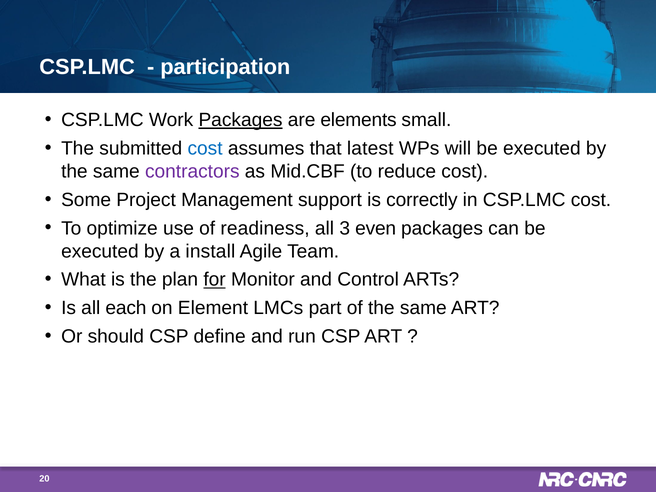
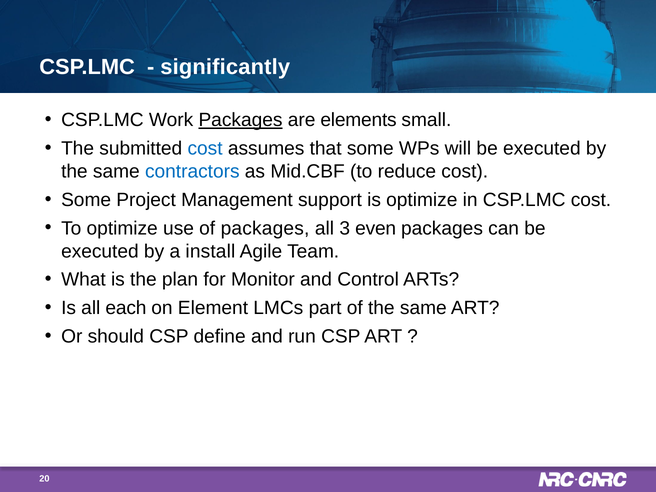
participation: participation -> significantly (225, 67)
that latest: latest -> some (370, 148)
contractors colour: purple -> blue (192, 171)
is correctly: correctly -> optimize (422, 200)
of readiness: readiness -> packages (265, 228)
for underline: present -> none (215, 280)
